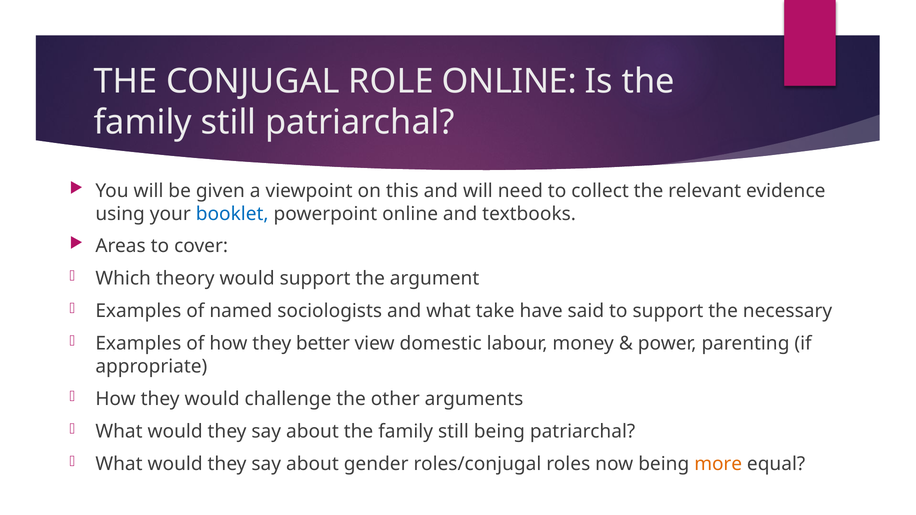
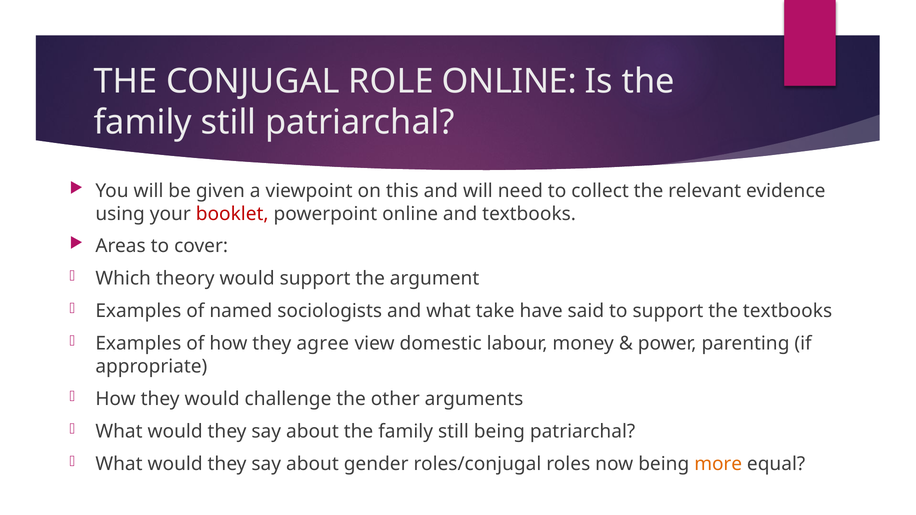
booklet colour: blue -> red (232, 214)
the necessary: necessary -> textbooks (788, 311)
better: better -> agree (323, 344)
